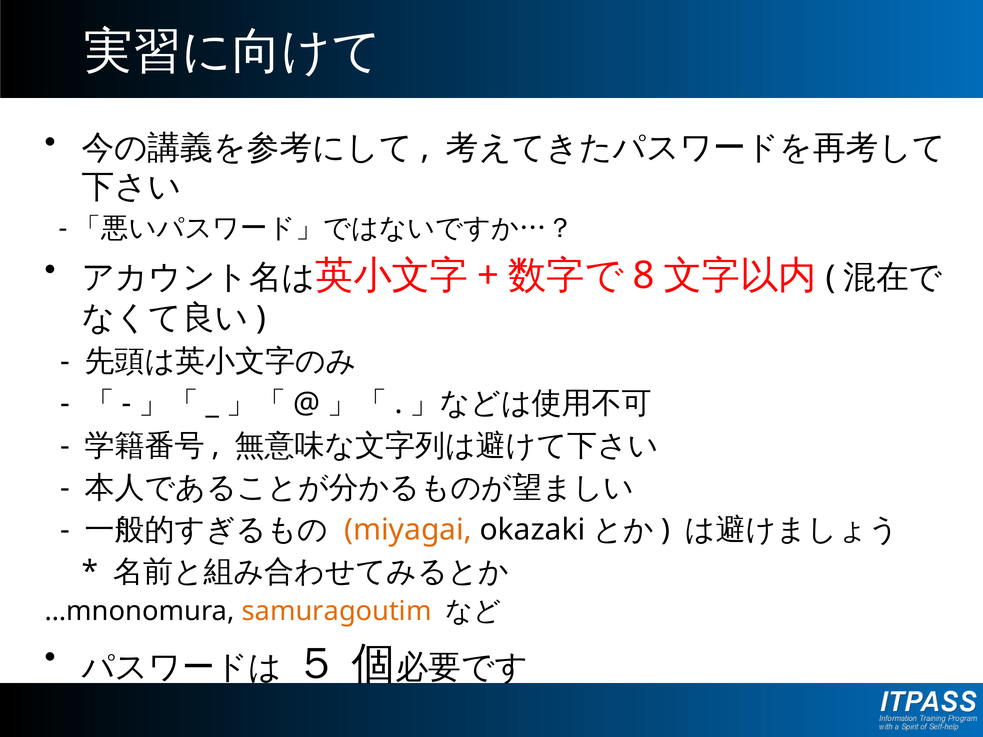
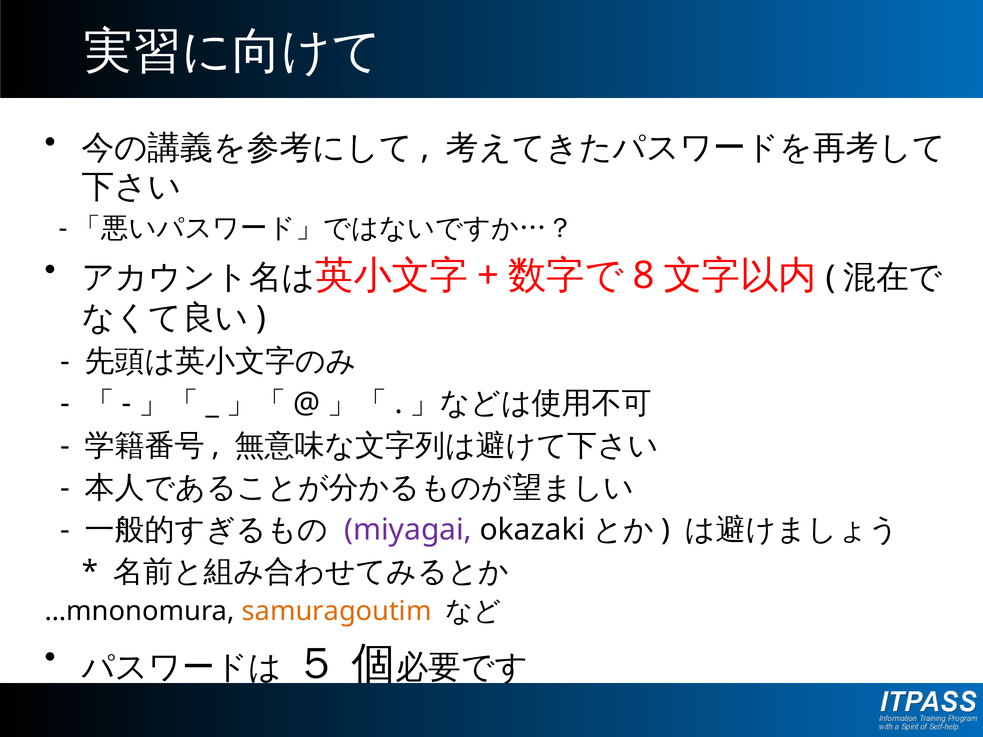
miyagai colour: orange -> purple (408, 530)
